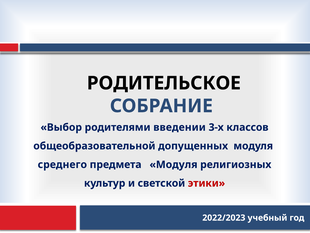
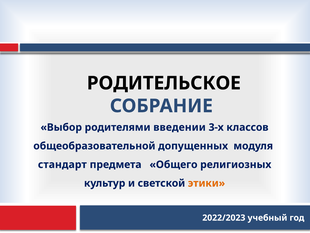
среднего: среднего -> стандарт (62, 164)
предмета Модуля: Модуля -> Общего (174, 164)
этики colour: red -> orange (206, 183)
